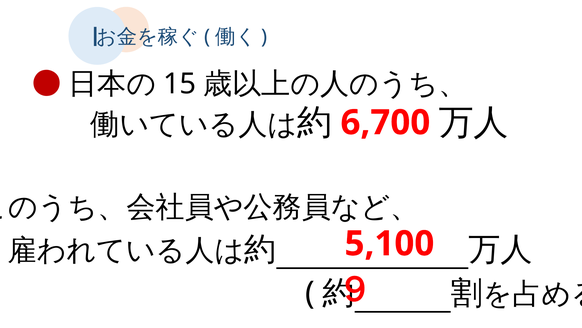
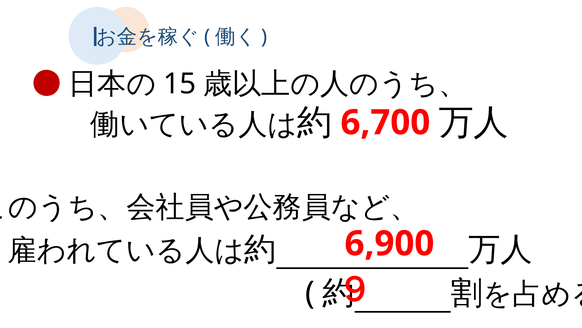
5,100: 5,100 -> 6,900 (389, 243)
